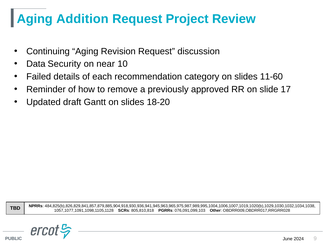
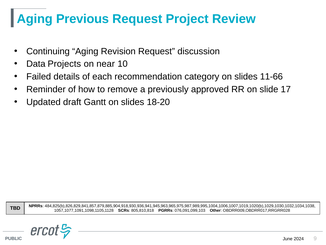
Addition: Addition -> Previous (82, 19)
Security: Security -> Projects (64, 64)
11-60: 11-60 -> 11-66 (271, 77)
